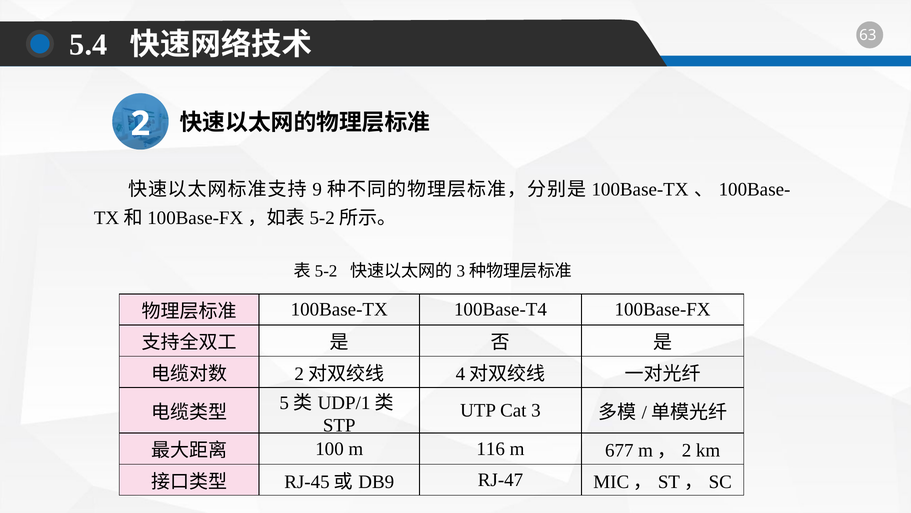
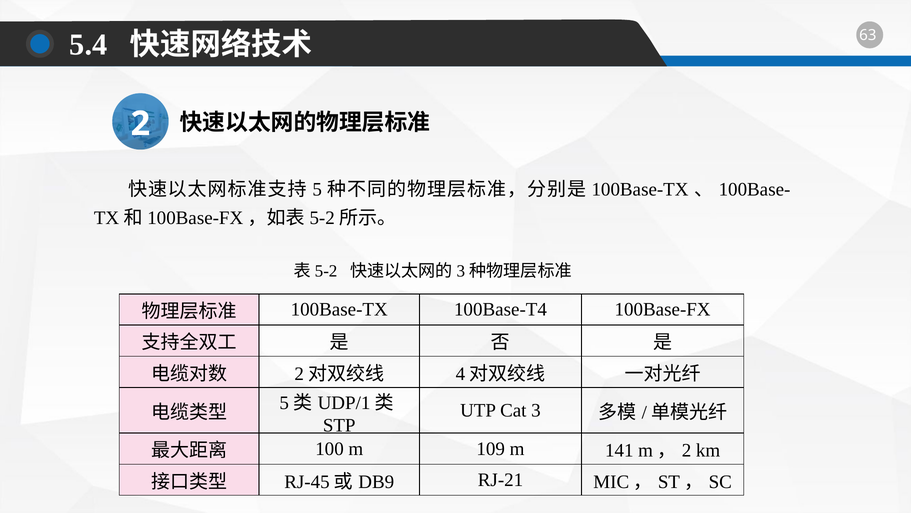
9: 9 -> 5 (317, 190)
116: 116 -> 109 (491, 448)
677: 677 -> 141 (619, 450)
RJ-47: RJ-47 -> RJ-21 (501, 479)
